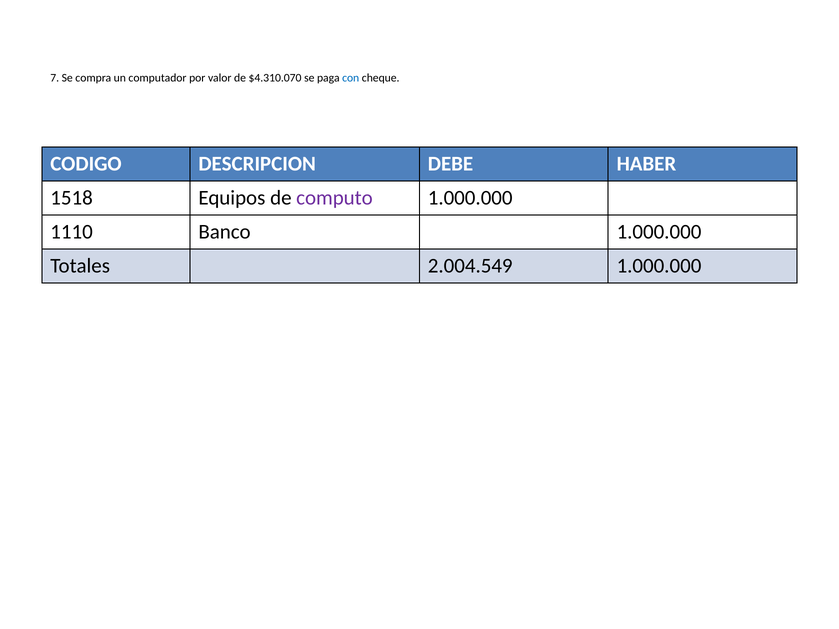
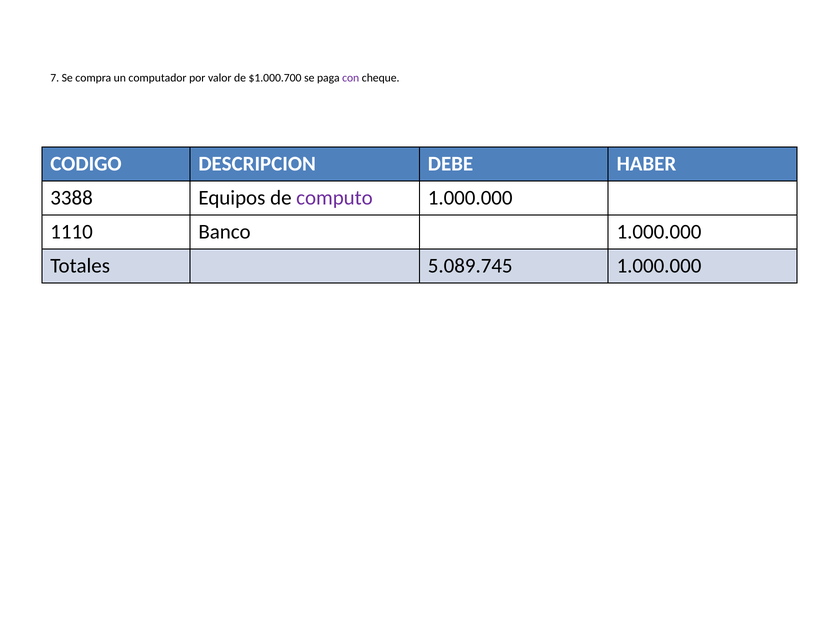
$4.310.070: $4.310.070 -> $1.000.700 (275, 78)
con colour: blue -> purple (351, 78)
1518: 1518 -> 3388 (72, 198)
2.004.549: 2.004.549 -> 5.089.745 (470, 266)
